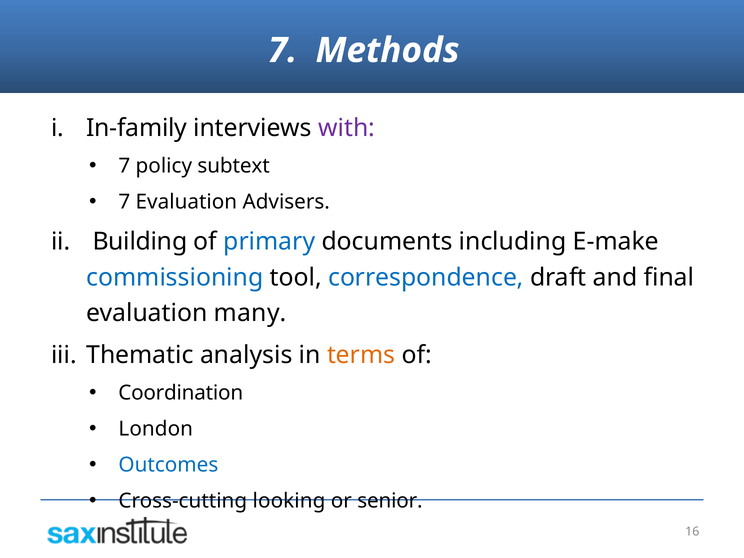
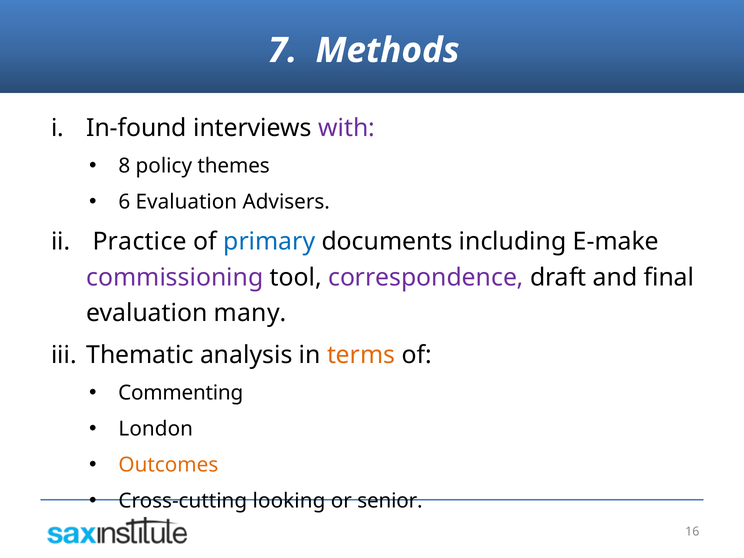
In-family: In-family -> In-found (136, 128)
7: 7 -> 8 (124, 166)
subtext: subtext -> themes (234, 166)
7: 7 -> 6 (124, 202)
Building: Building -> Practice (140, 242)
commissioning colour: blue -> purple (175, 277)
correspondence colour: blue -> purple (426, 277)
Coordination: Coordination -> Commenting (181, 393)
Outcomes colour: blue -> orange (168, 465)
